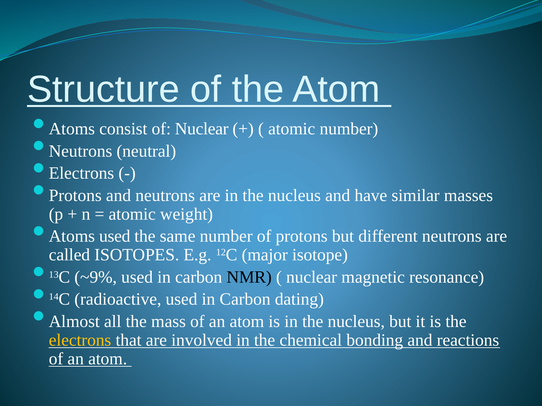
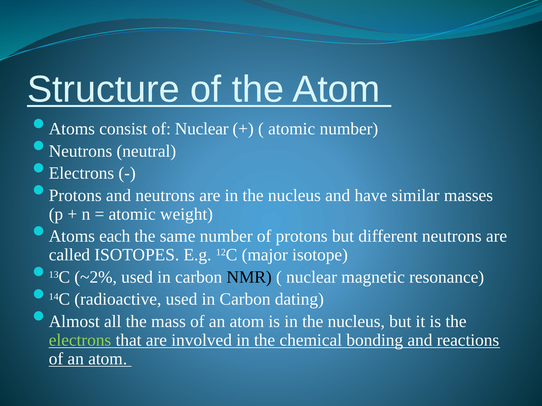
Atoms used: used -> each (115, 236)
~9%: ~9% -> ~2% (96, 277)
electrons colour: yellow -> light green (80, 340)
